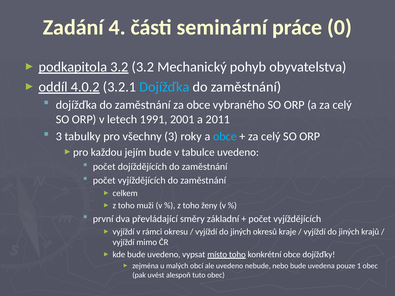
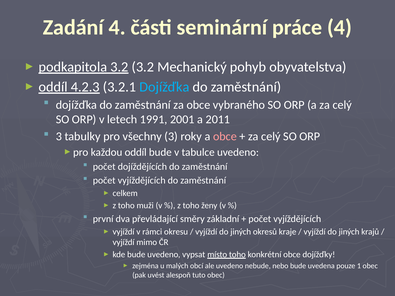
práce 0: 0 -> 4 (339, 27)
4.0.2: 4.0.2 -> 4.2.3 (85, 87)
obce colour: light blue -> pink (225, 136)
každou jejím: jejím -> oddíl (136, 152)
